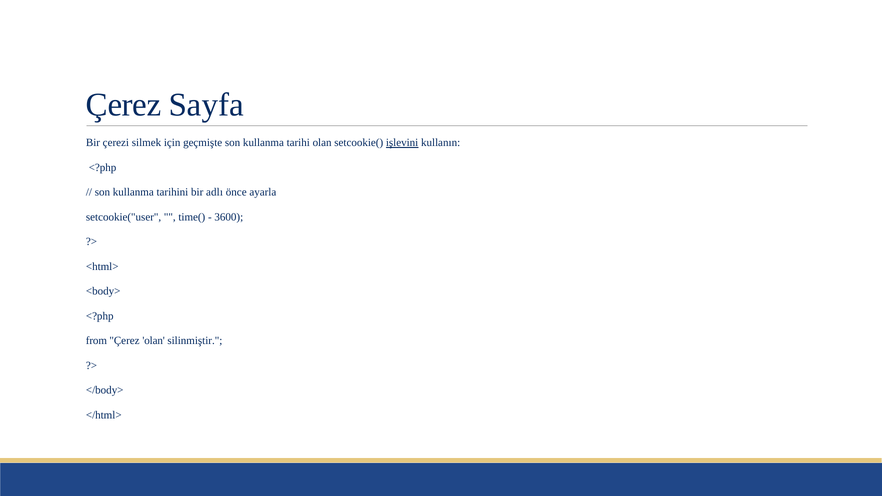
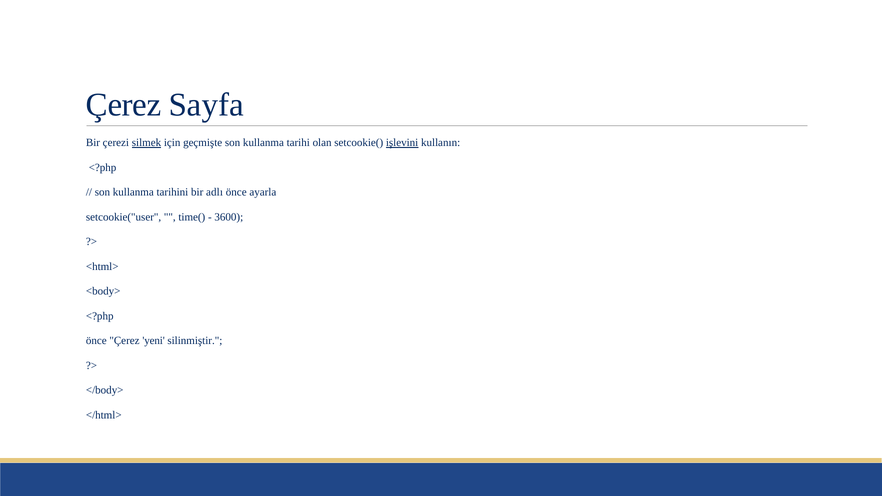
silmek underline: none -> present (146, 143)
from: from -> önce (96, 341)
Çerez olan: olan -> yeni (154, 341)
